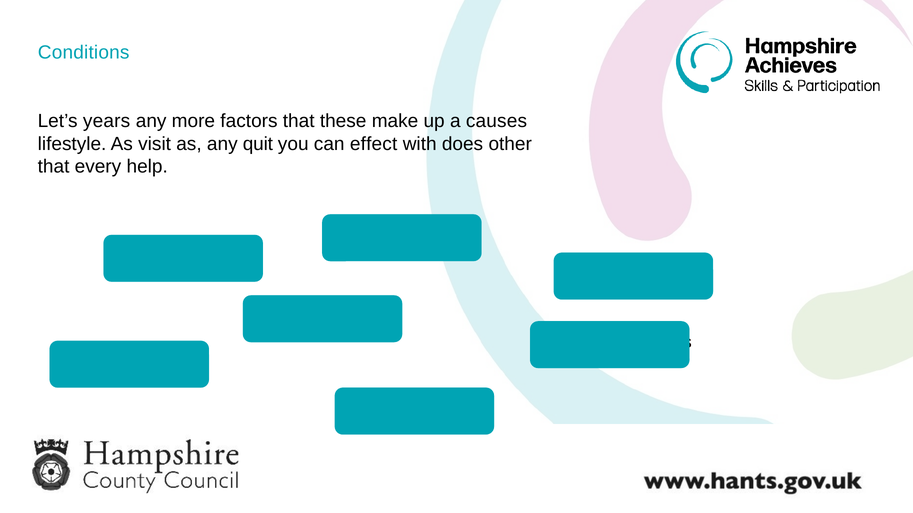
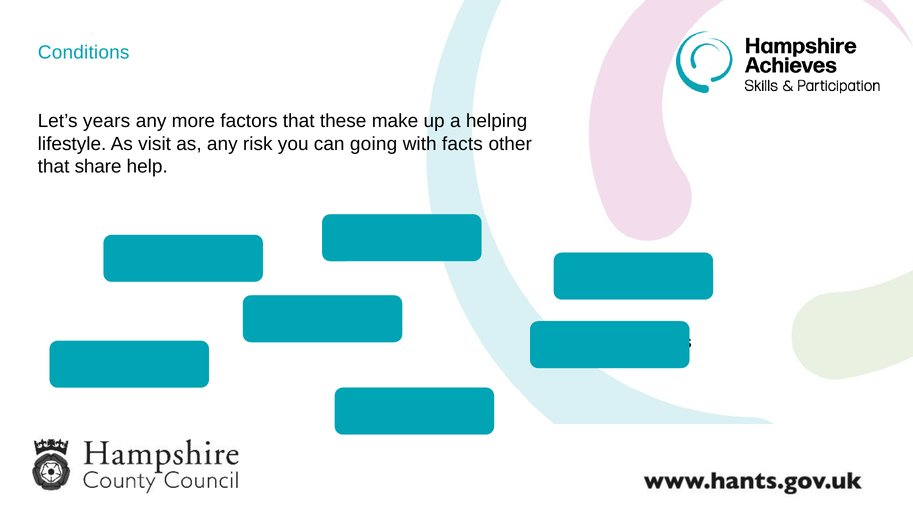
causes: causes -> helping (497, 121)
any quit: quit -> risk (258, 144)
effect: effect -> going (374, 144)
does: does -> facts (462, 144)
every: every -> share (98, 167)
